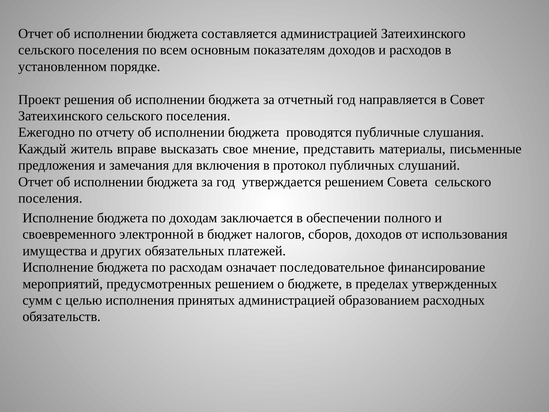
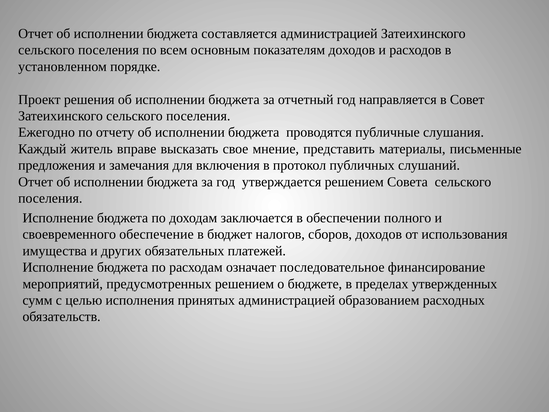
электронной: электронной -> обеспечение (157, 234)
